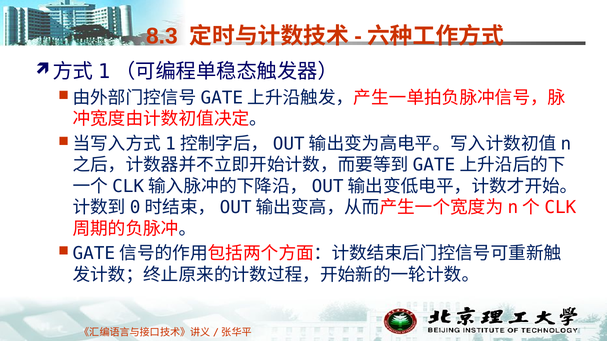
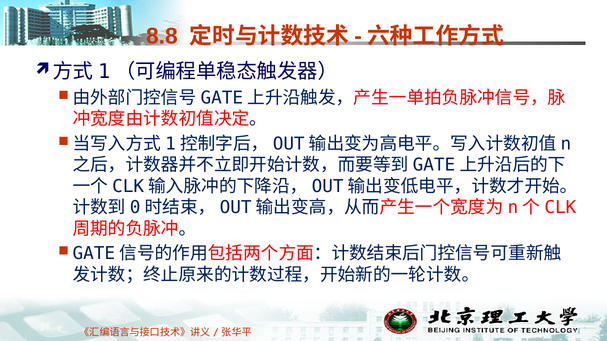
8.3: 8.3 -> 8.8 (162, 36)
